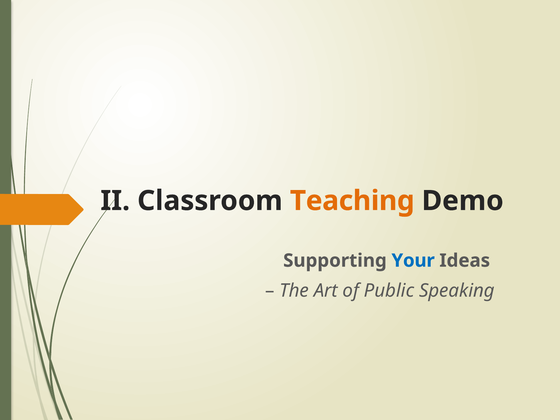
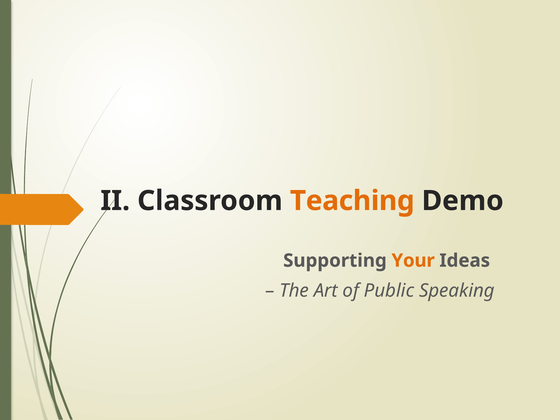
Your colour: blue -> orange (413, 261)
